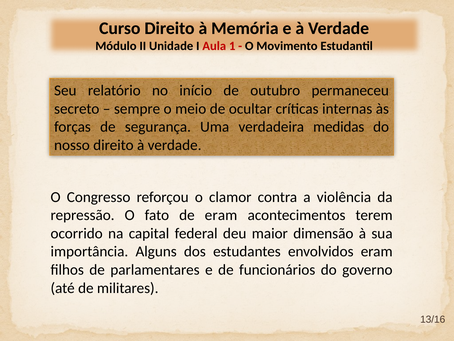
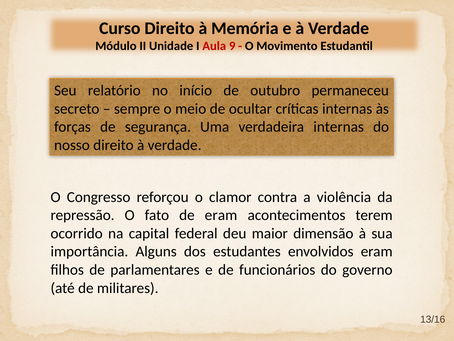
1: 1 -> 9 (232, 46)
verdadeira medidas: medidas -> internas (339, 127)
